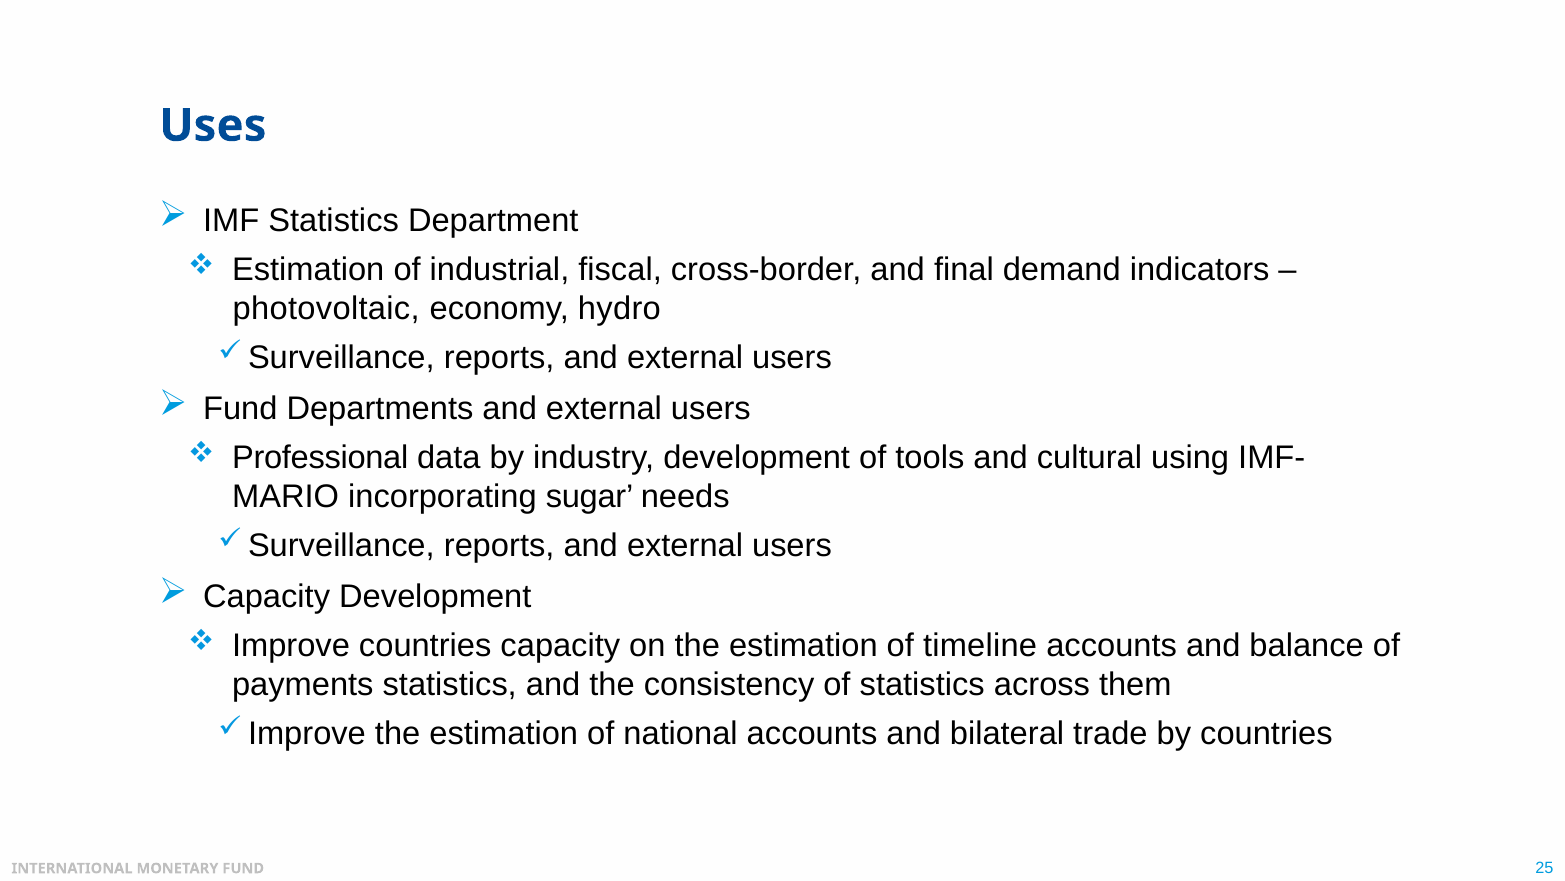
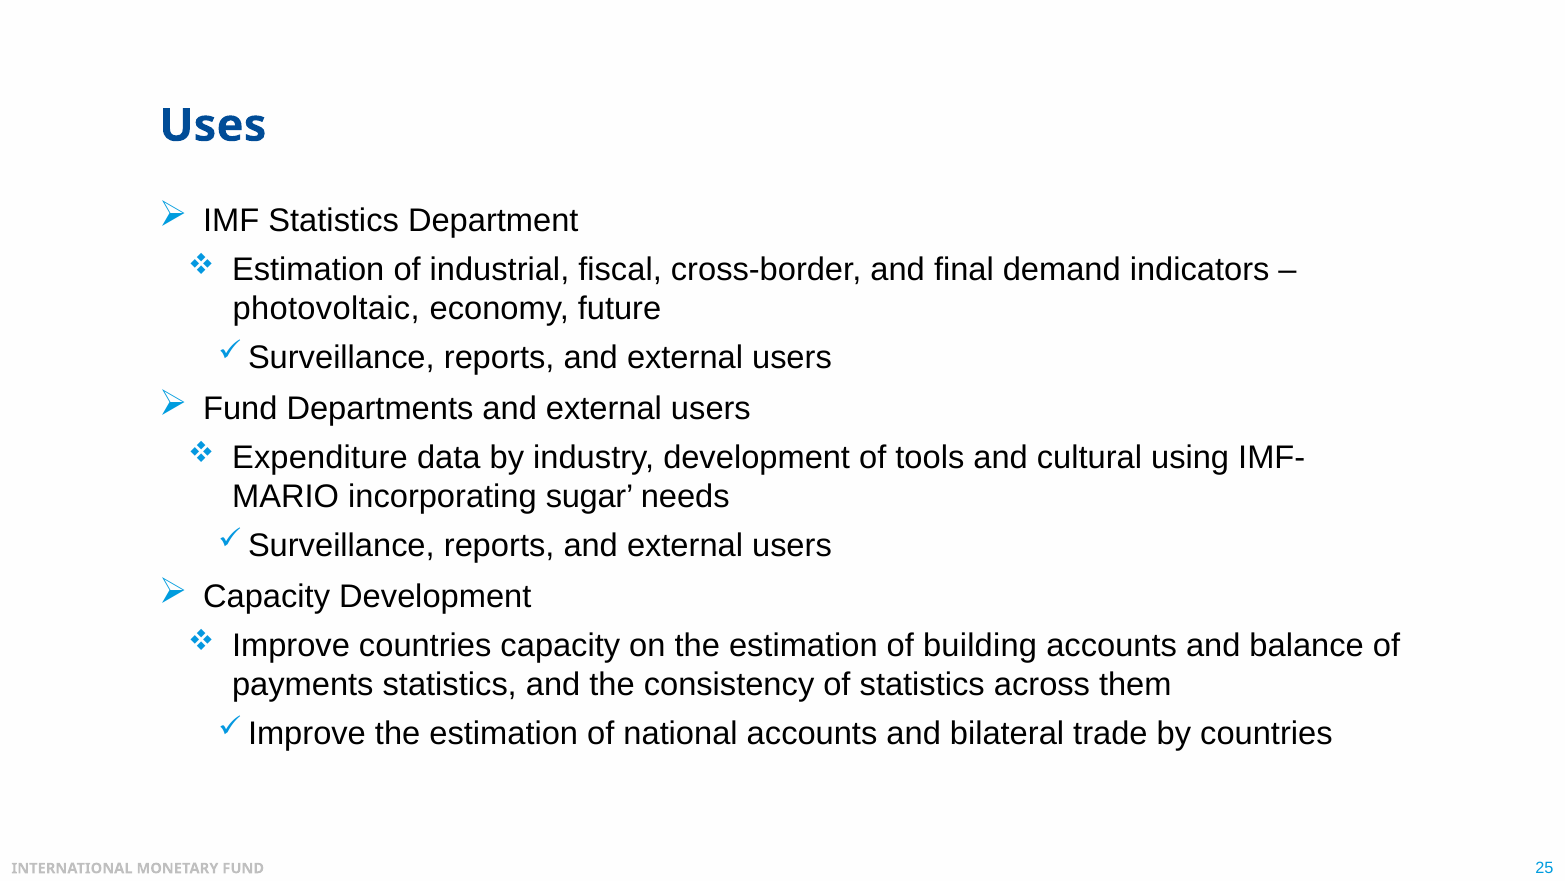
hydro: hydro -> future (620, 309)
Professional: Professional -> Expenditure (320, 457)
timeline: timeline -> building (980, 645)
